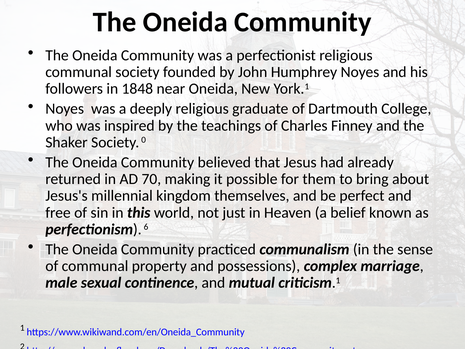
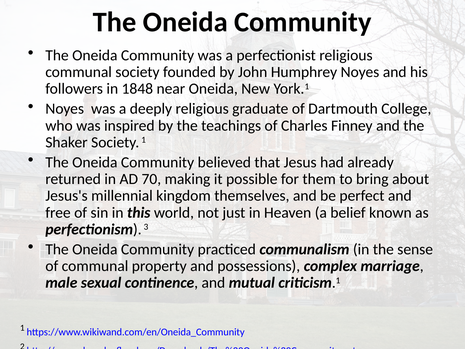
Society 0: 0 -> 1 (144, 140)
6: 6 -> 3 (146, 227)
